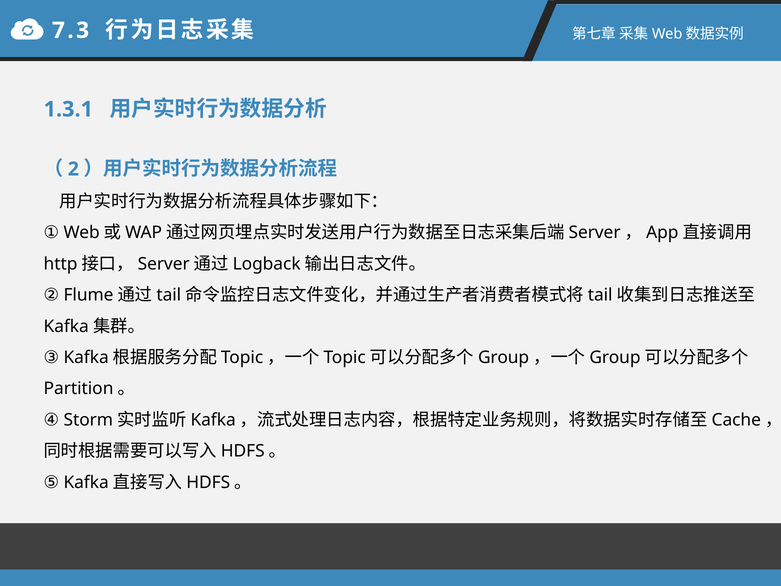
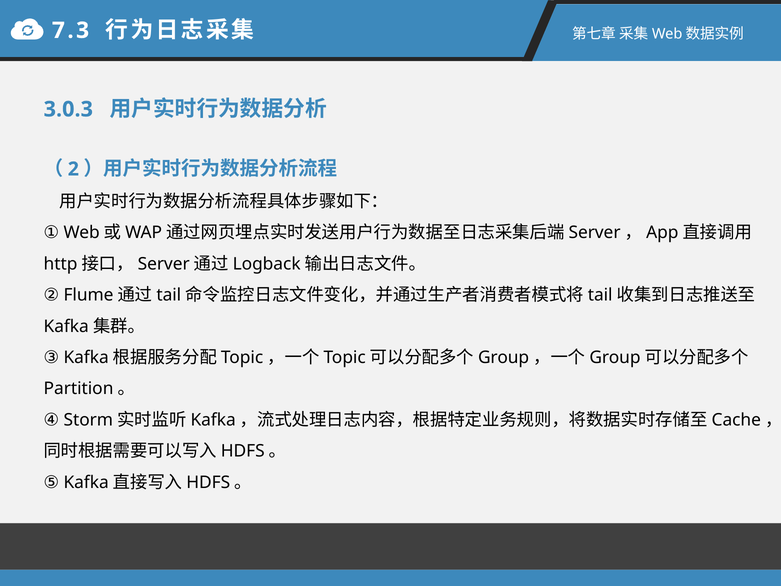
1.3.1: 1.3.1 -> 3.0.3 (68, 109)
